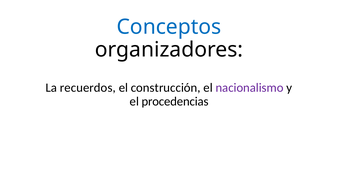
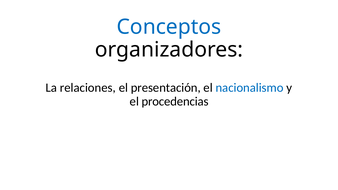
recuerdos: recuerdos -> relaciones (88, 88)
construcción: construcción -> presentación (166, 88)
nacionalismo colour: purple -> blue (250, 88)
